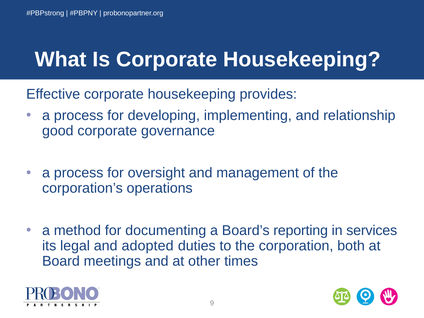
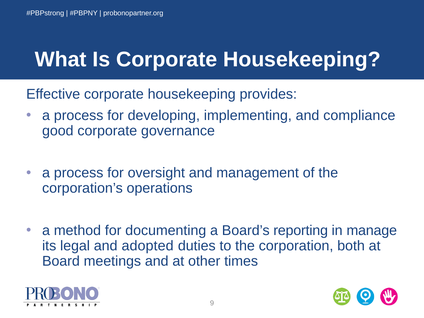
relationship: relationship -> compliance (359, 115)
services: services -> manage (372, 231)
